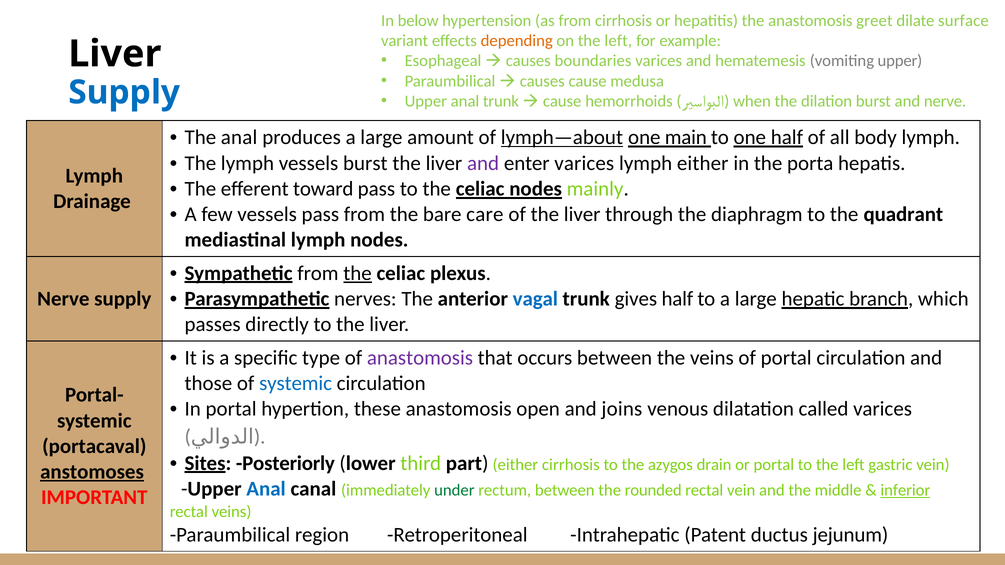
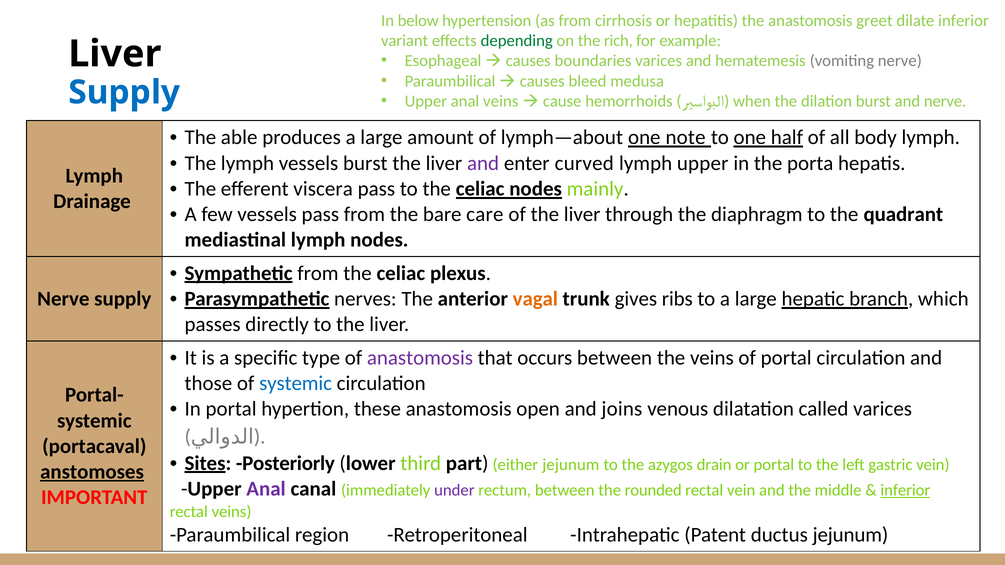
dilate surface: surface -> inferior (963, 21)
depending colour: orange -> green (517, 41)
on the left: left -> rich (618, 41)
vomiting upper: upper -> nerve (900, 61)
causes cause: cause -> bleed (588, 81)
anal trunk: trunk -> veins (501, 101)
The anal: anal -> able (239, 138)
lymph—about underline: present -> none (562, 138)
main: main -> note (686, 138)
enter varices: varices -> curved (584, 163)
lymph either: either -> upper (703, 163)
toward: toward -> viscera (323, 189)
the underline: present -> none (358, 273)
vagal colour: blue -> orange (535, 299)
gives half: half -> ribs (677, 299)
either cirrhosis: cirrhosis -> jejunum (571, 465)
Anal colour: blue -> purple (266, 489)
under colour: green -> purple (454, 490)
